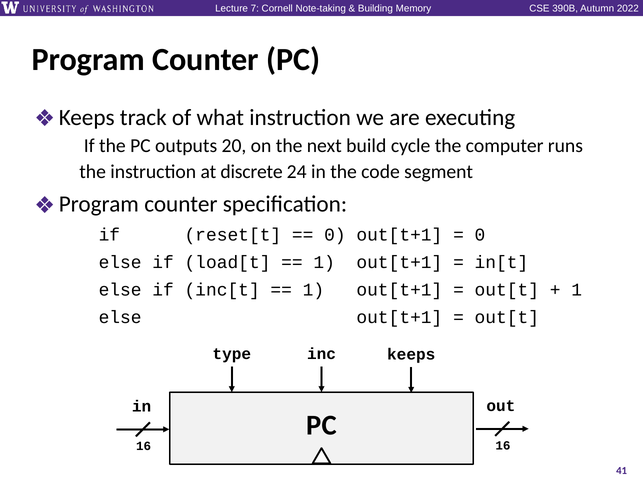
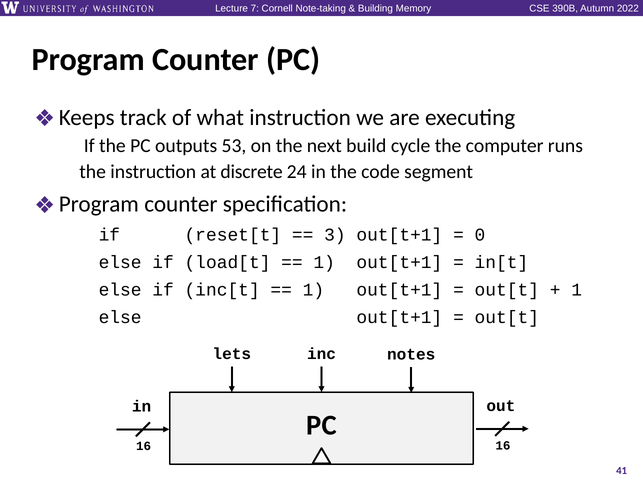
20: 20 -> 53 (234, 145)
0: 0 -> 3 (335, 234)
type: type -> lets (232, 353)
keeps: keeps -> notes (411, 354)
